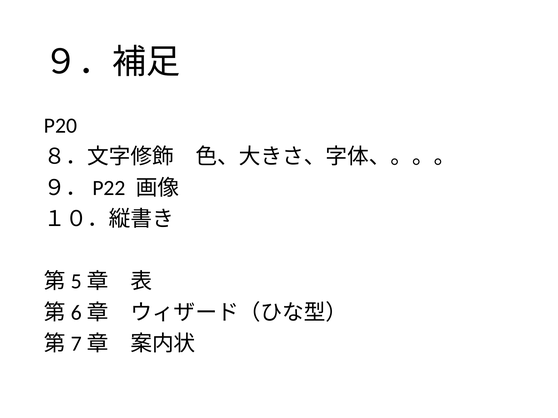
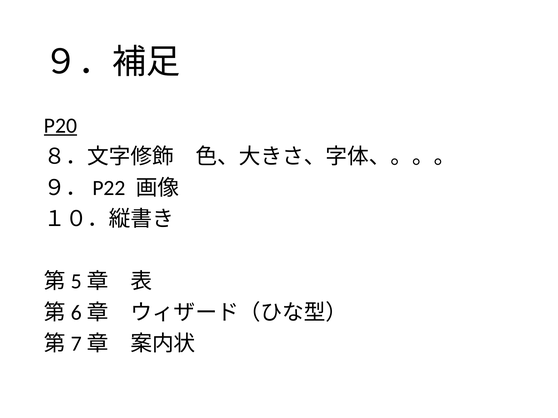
P20 underline: none -> present (61, 126)
